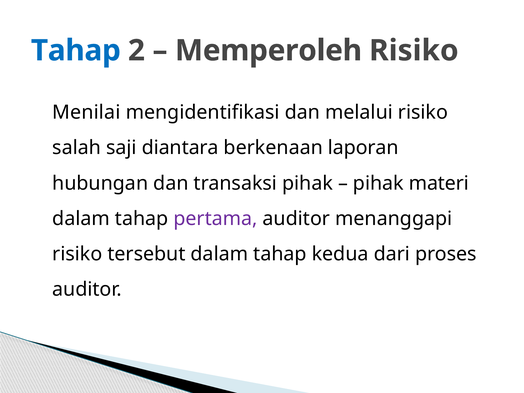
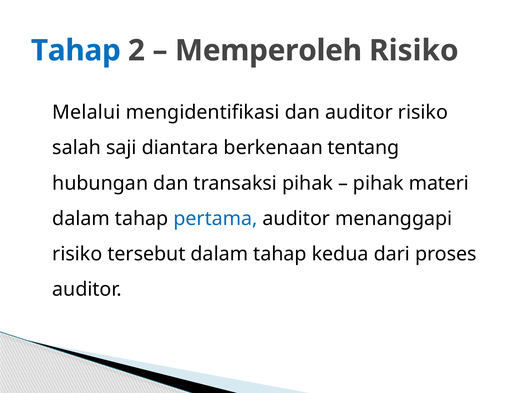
Menilai: Menilai -> Melalui (86, 112)
dan melalui: melalui -> auditor (359, 112)
laporan: laporan -> tentang (363, 148)
pertama colour: purple -> blue (215, 219)
